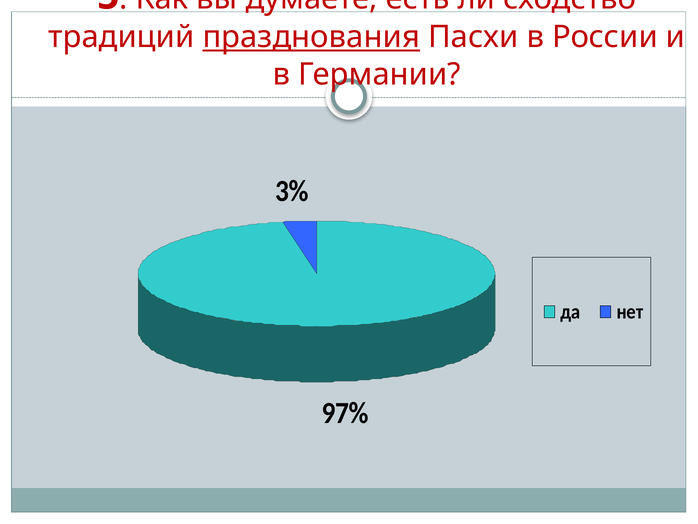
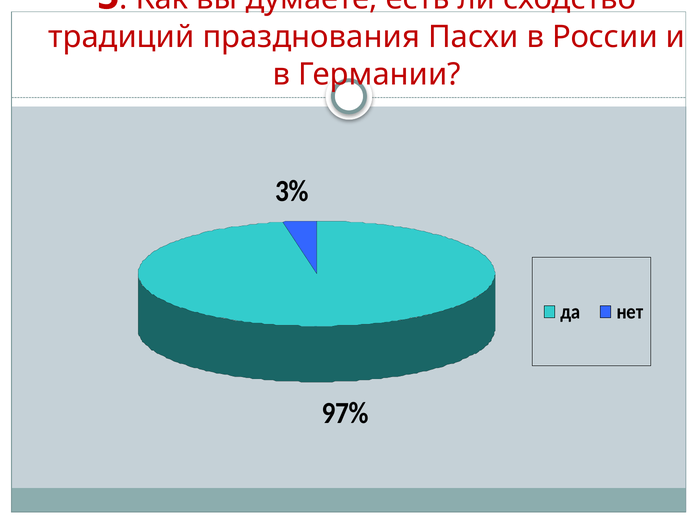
празднования underline: present -> none (311, 37)
